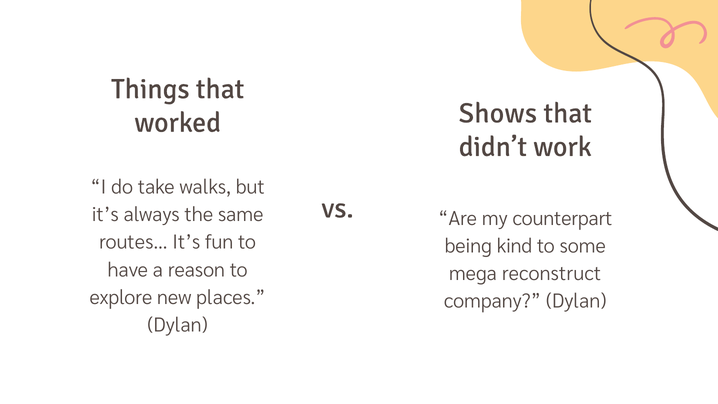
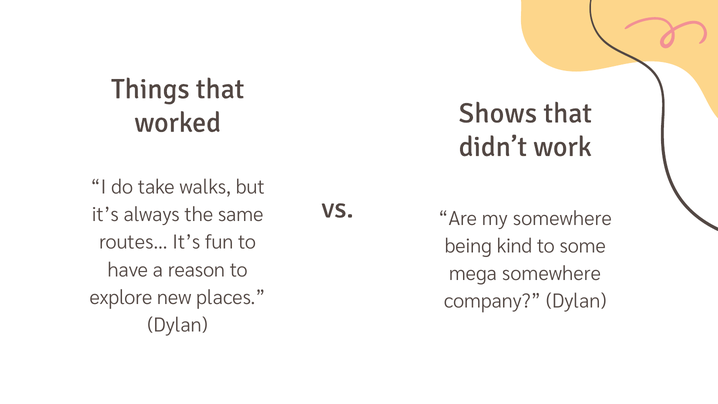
my counterpart: counterpart -> somewhere (562, 219)
mega reconstruct: reconstruct -> somewhere (551, 274)
